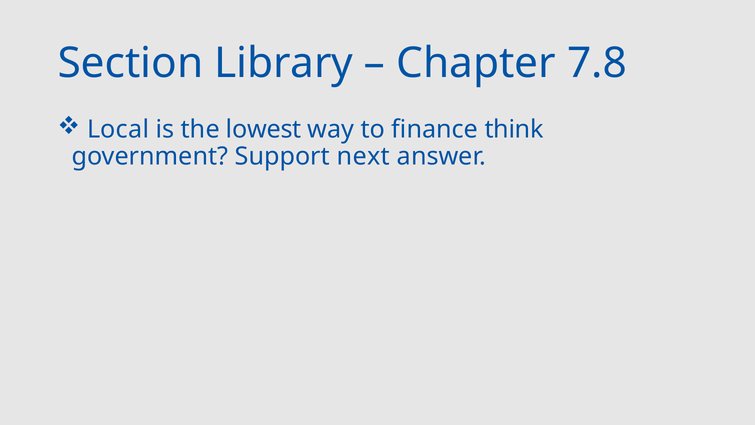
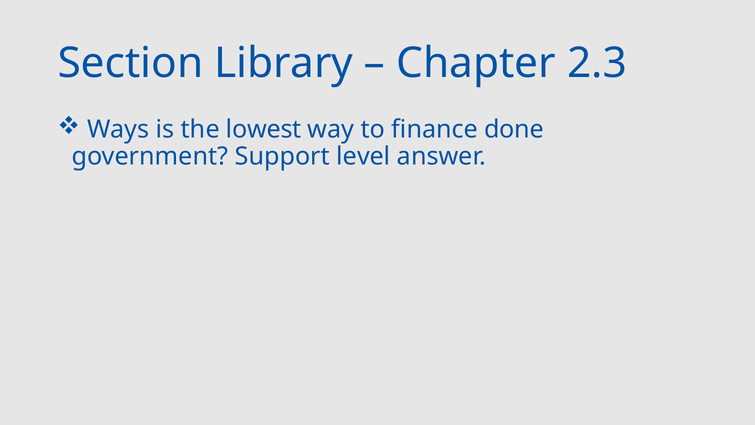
7.8: 7.8 -> 2.3 (597, 63)
Local: Local -> Ways (118, 129)
think: think -> done (514, 129)
next: next -> level (363, 157)
